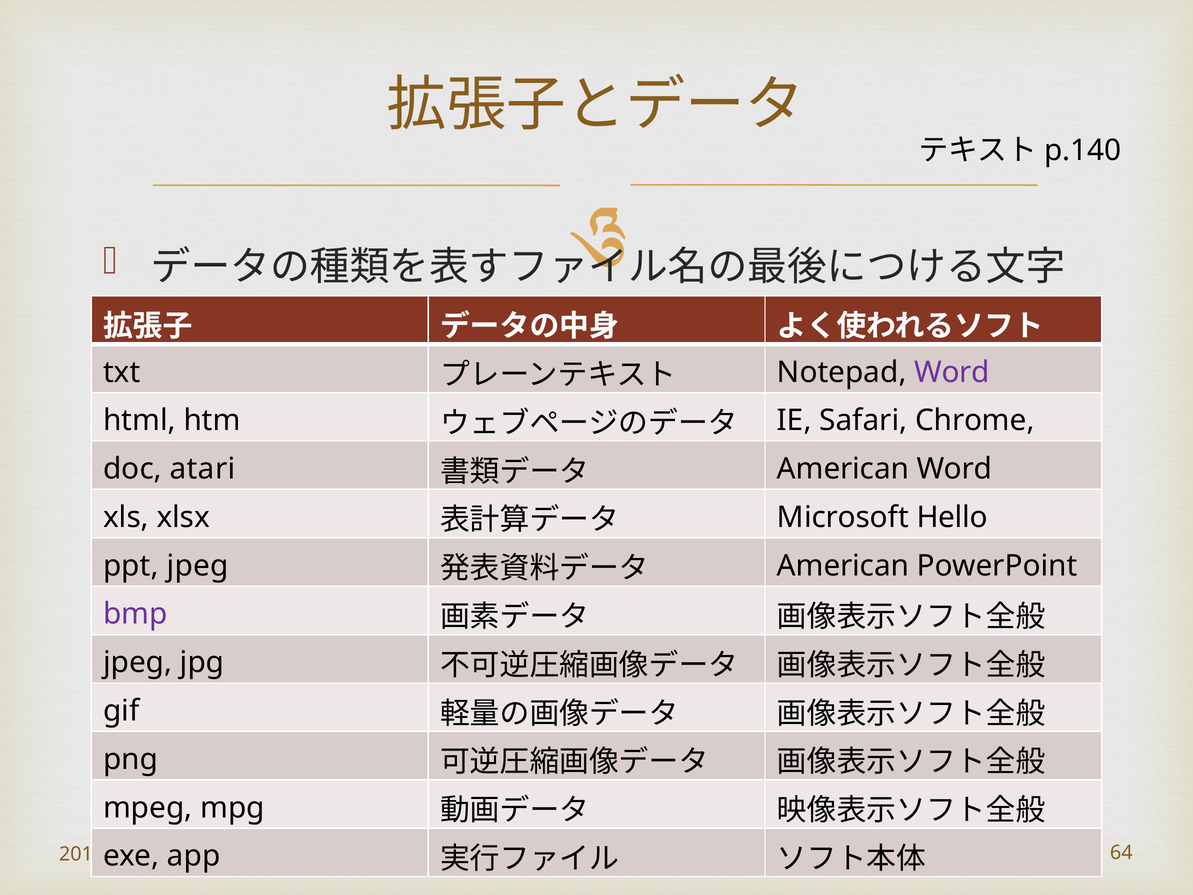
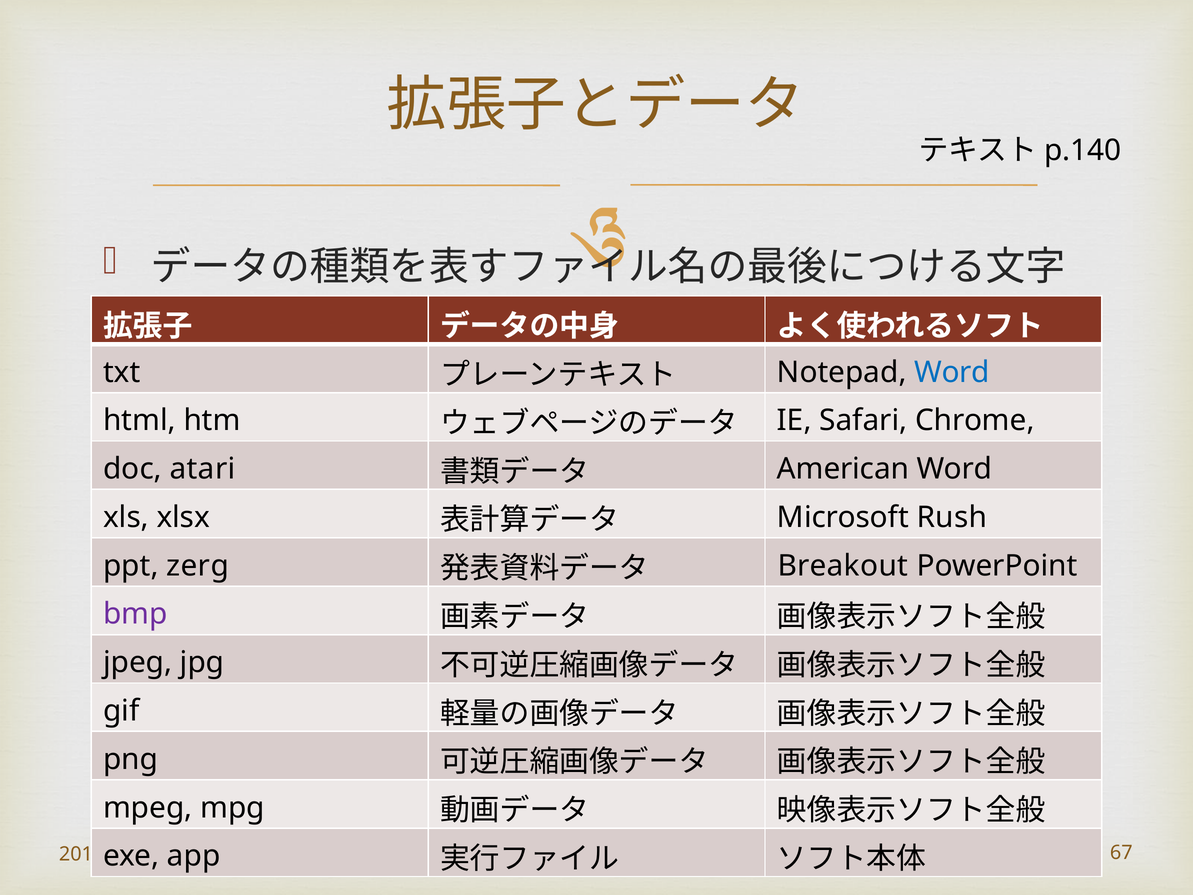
Word colour: purple -> blue (952, 372)
Hello: Hello -> Rush (952, 517)
ppt jpeg: jpeg -> zerg (198, 566)
American: American -> Breakout (843, 566)
64: 64 -> 67 (1121, 852)
